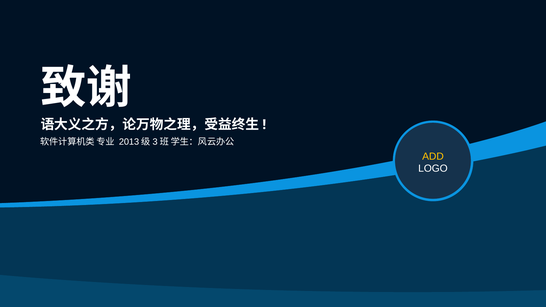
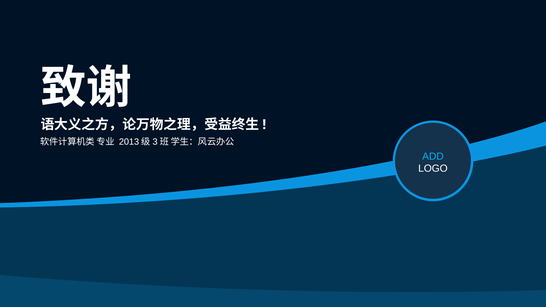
ADD colour: yellow -> light blue (433, 156)
